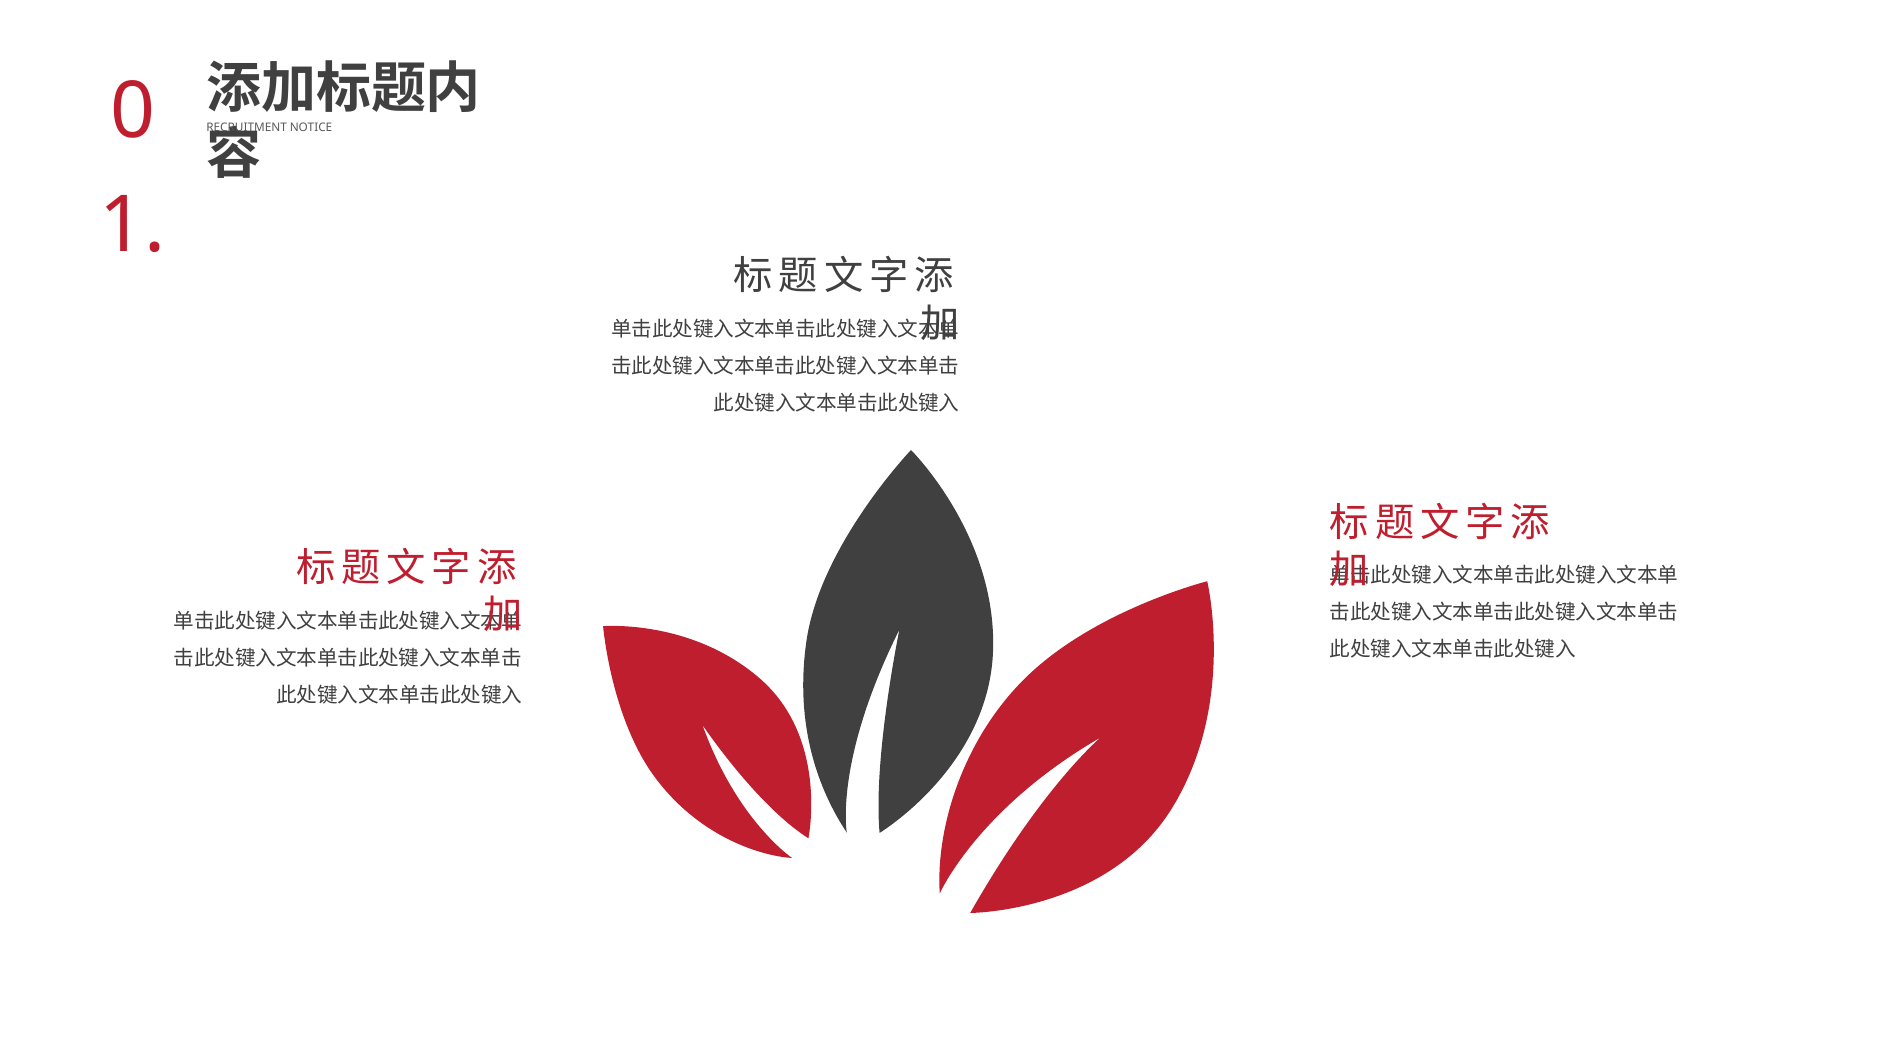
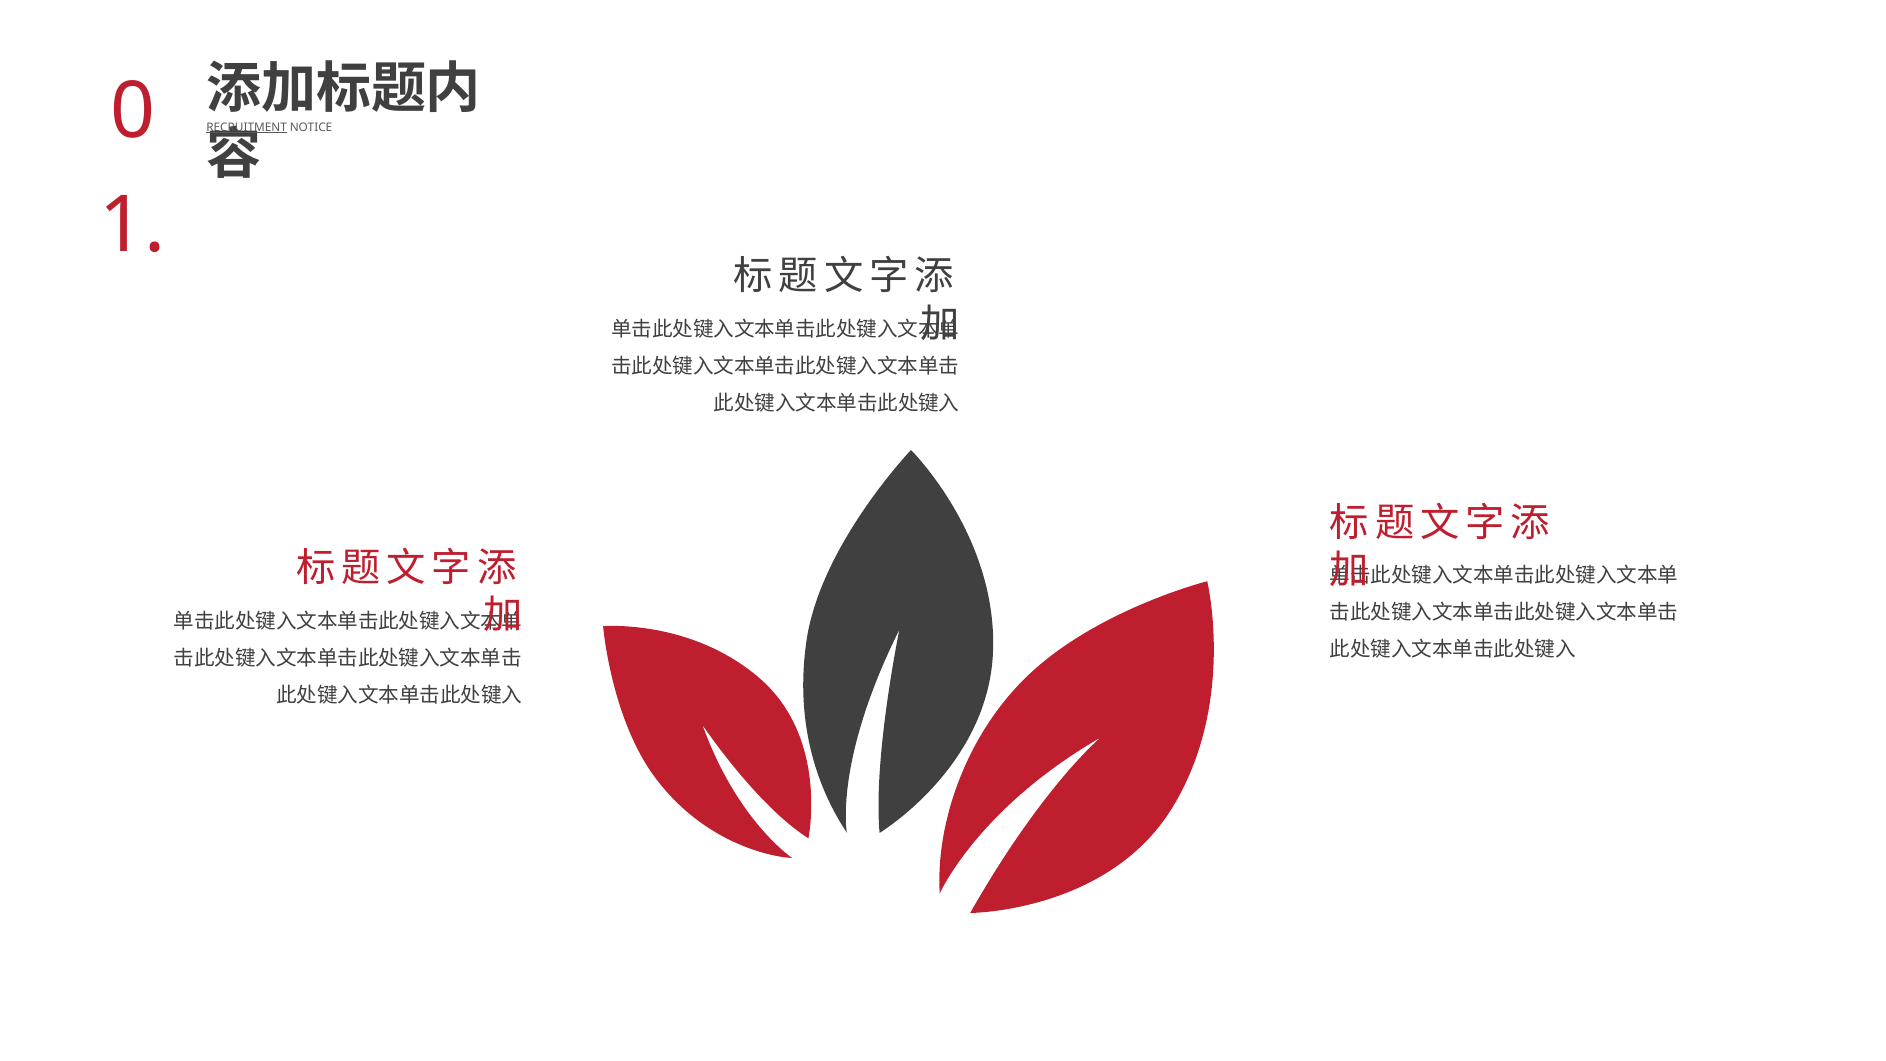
RECRUITMENT underline: none -> present (247, 128)
